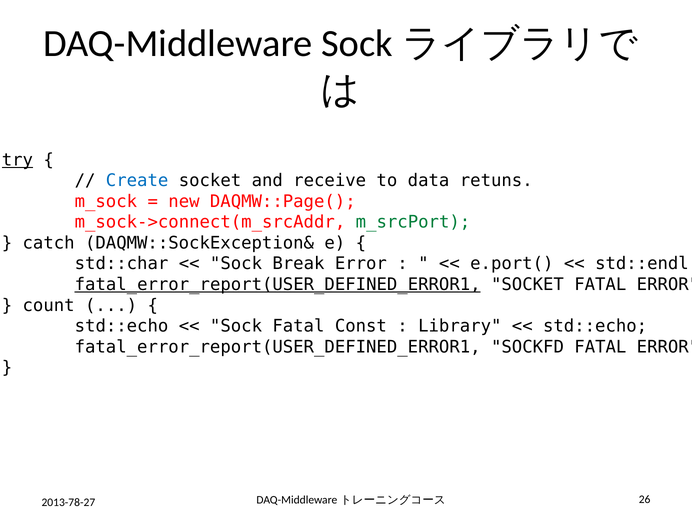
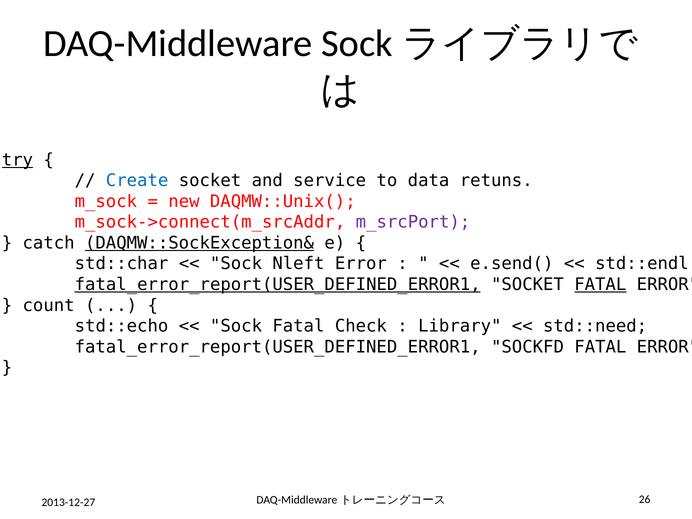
receive: receive -> service (330, 181)
DAQMW::Page(: DAQMW::Page( -> DAQMW::Unix( (283, 202)
m_srcPort colour: green -> purple (413, 222)
DAQMW::SockException& underline: none -> present (200, 243)
Break: Break -> Nleft (298, 264)
e.port(: e.port( -> e.send( (512, 264)
FATAL underline: none -> present (600, 285)
Const: Const -> Check (361, 326)
std::echo: std::echo -> std::need (595, 326)
2013-78-27: 2013-78-27 -> 2013-12-27 (68, 502)
